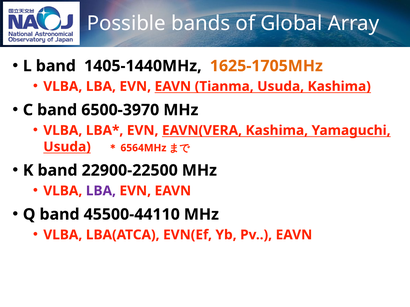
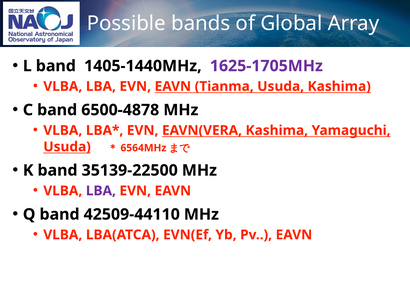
1625-1705MHz colour: orange -> purple (266, 66)
6500-3970: 6500-3970 -> 6500-4878 (120, 110)
22900-22500: 22900-22500 -> 35139-22500 (130, 171)
45500-44110: 45500-44110 -> 42509-44110 (132, 215)
